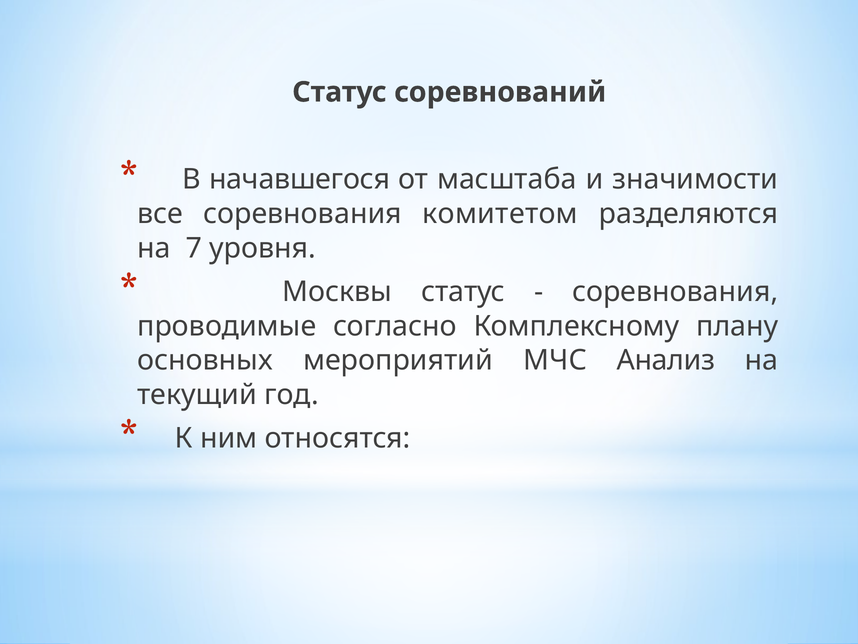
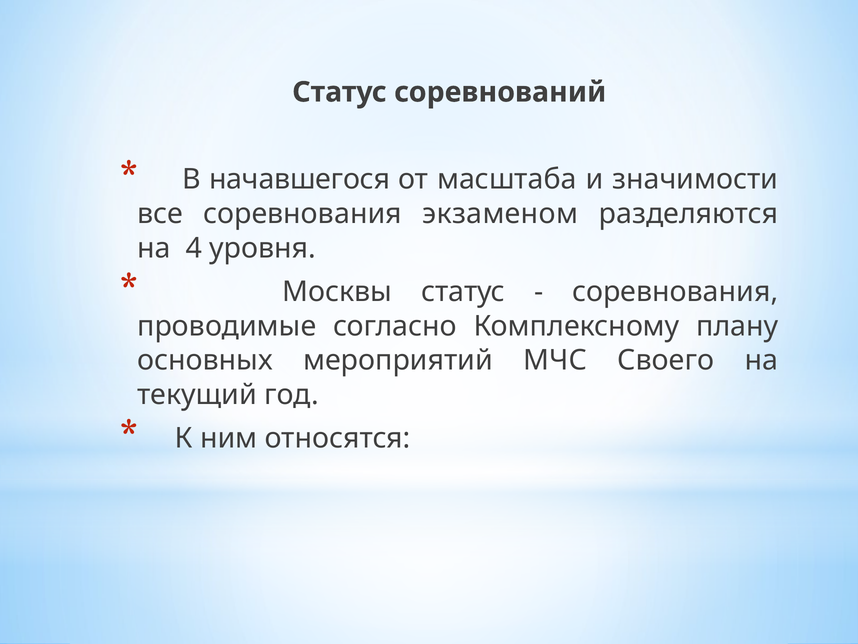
комитетом: комитетом -> экзаменом (500, 214)
7: 7 -> 4 (194, 248)
Анализ: Анализ -> Своего (666, 360)
